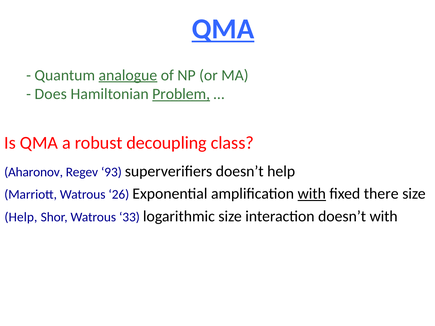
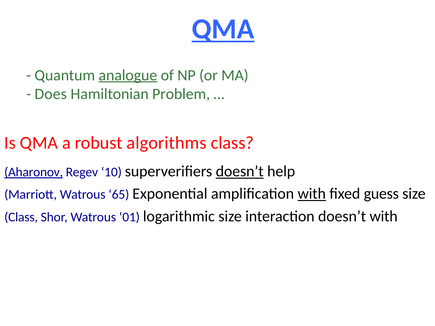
Problem underline: present -> none (181, 94)
decoupling: decoupling -> algorithms (167, 143)
Aharonov underline: none -> present (34, 172)
93: 93 -> 10 (111, 172)
doesn’t underline: none -> present (240, 171)
26: 26 -> 65 (119, 195)
there: there -> guess (381, 194)
Help: Help -> Class (21, 217)
33: 33 -> 01 (129, 217)
